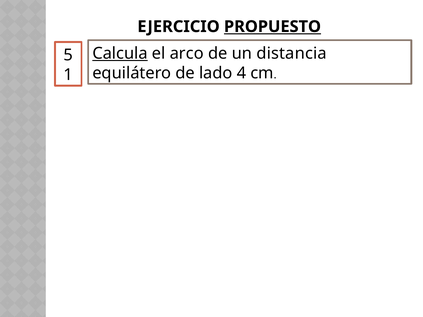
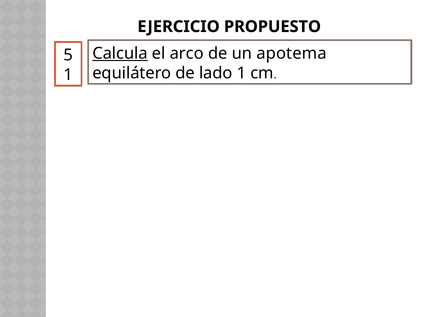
PROPUESTO underline: present -> none (272, 27)
distancia: distancia -> apotema (292, 53)
lado 4: 4 -> 1 (241, 73)
